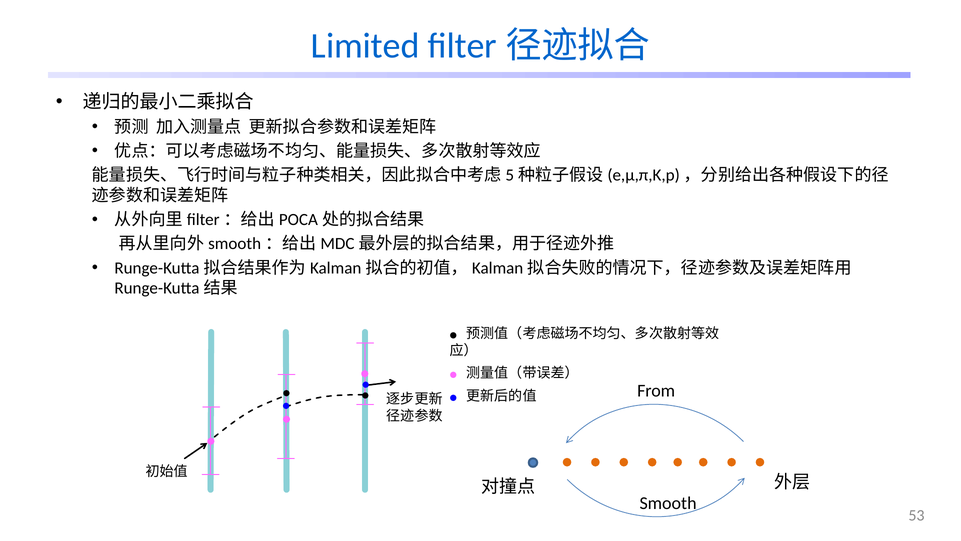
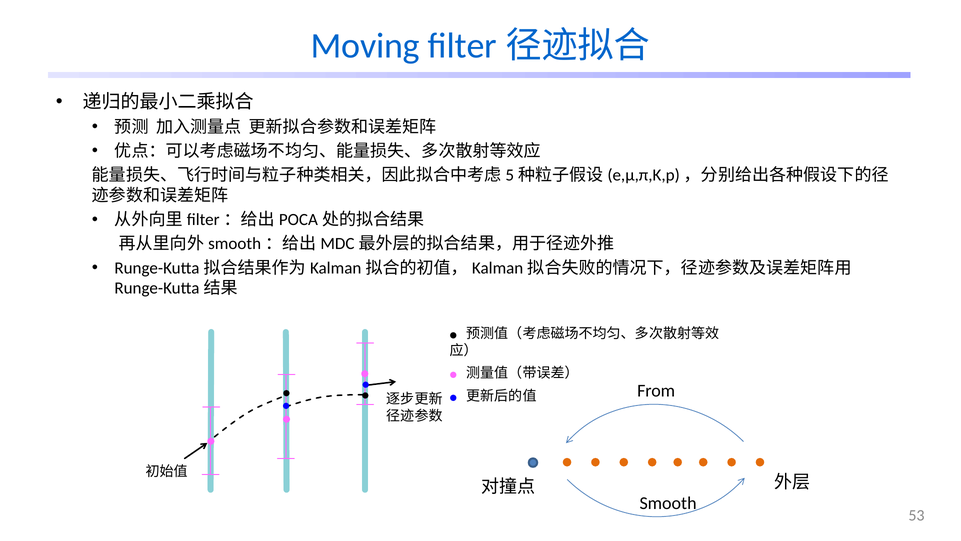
Limited: Limited -> Moving (365, 46)
